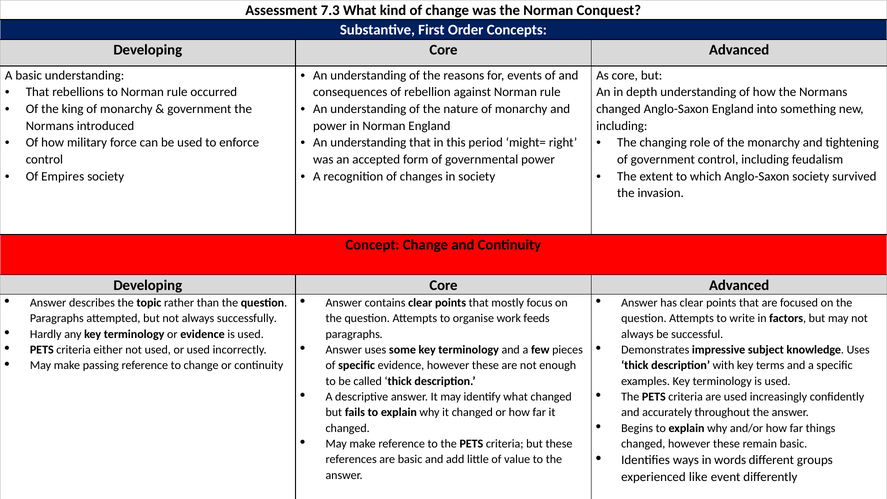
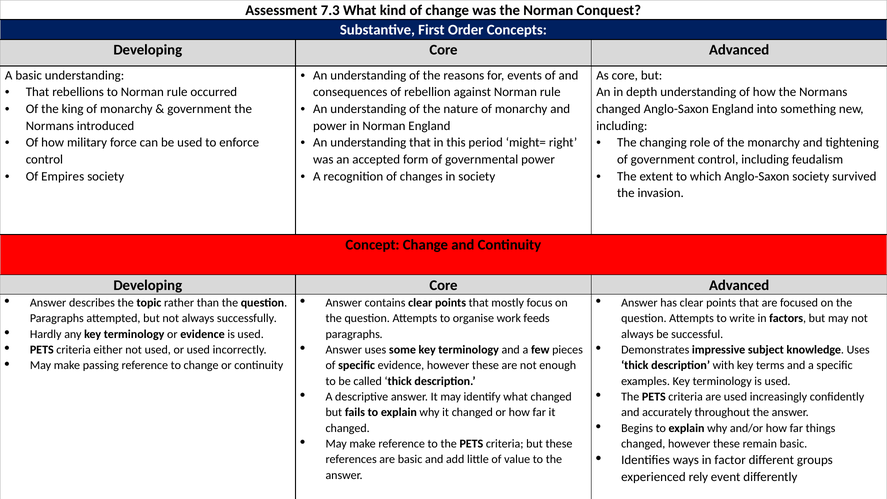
words: words -> factor (730, 460)
like: like -> rely (698, 477)
